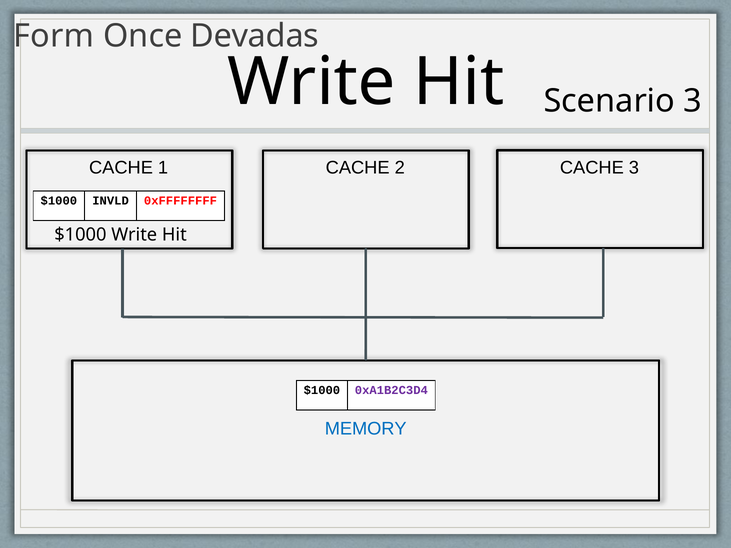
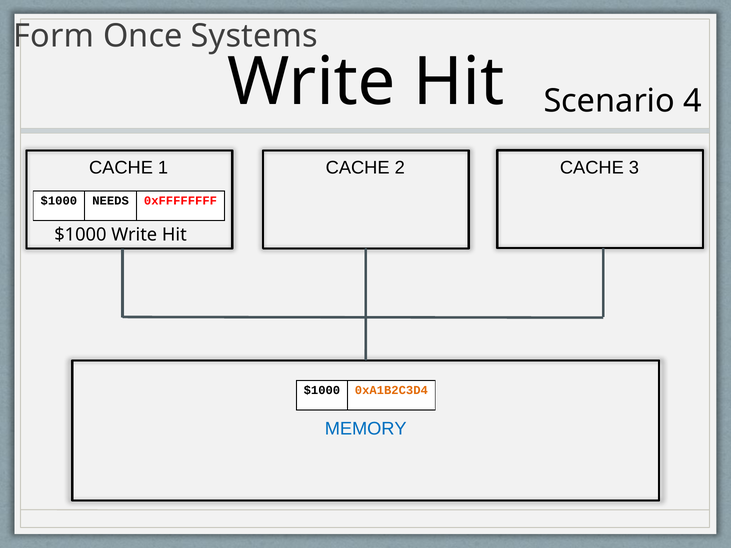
Devadas: Devadas -> Systems (254, 36)
Scenario 3: 3 -> 4 (693, 101)
INVLD: INVLD -> NEEDS (111, 201)
0xA1B2C3D4 colour: purple -> orange (391, 390)
